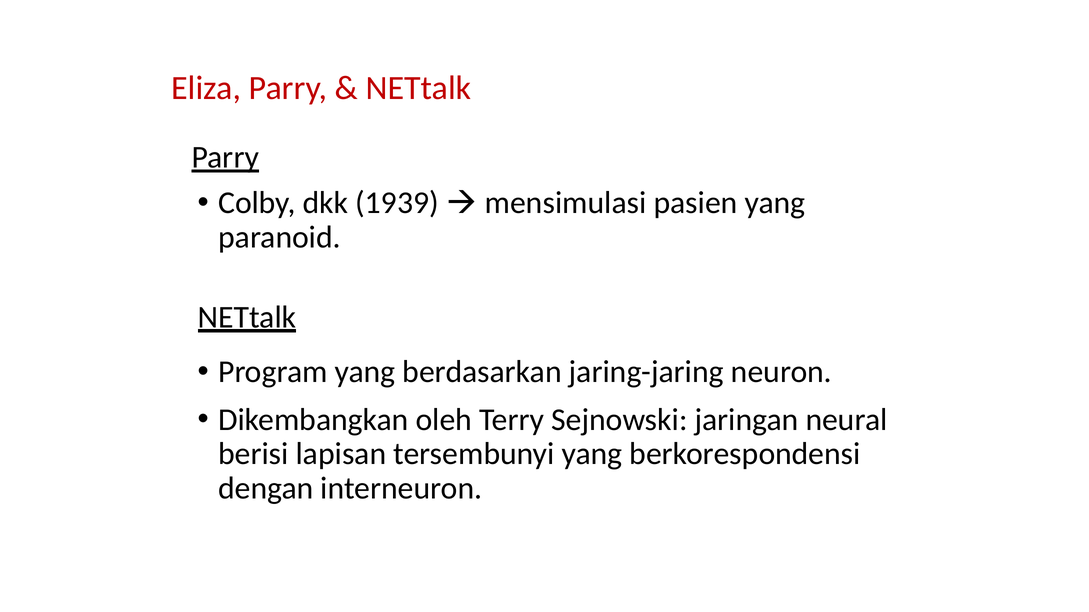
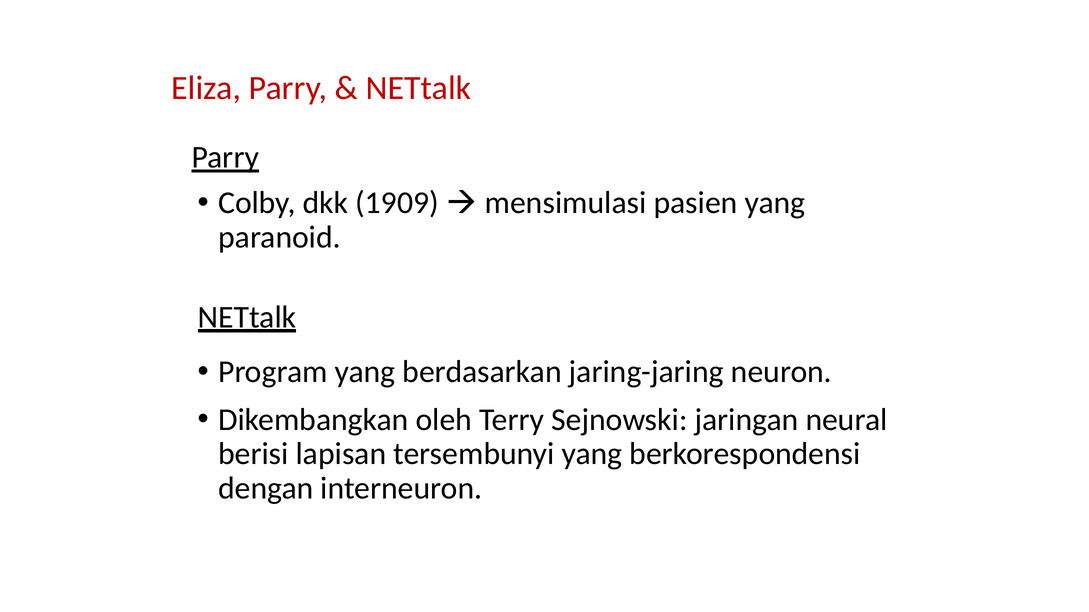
1939: 1939 -> 1909 (397, 203)
